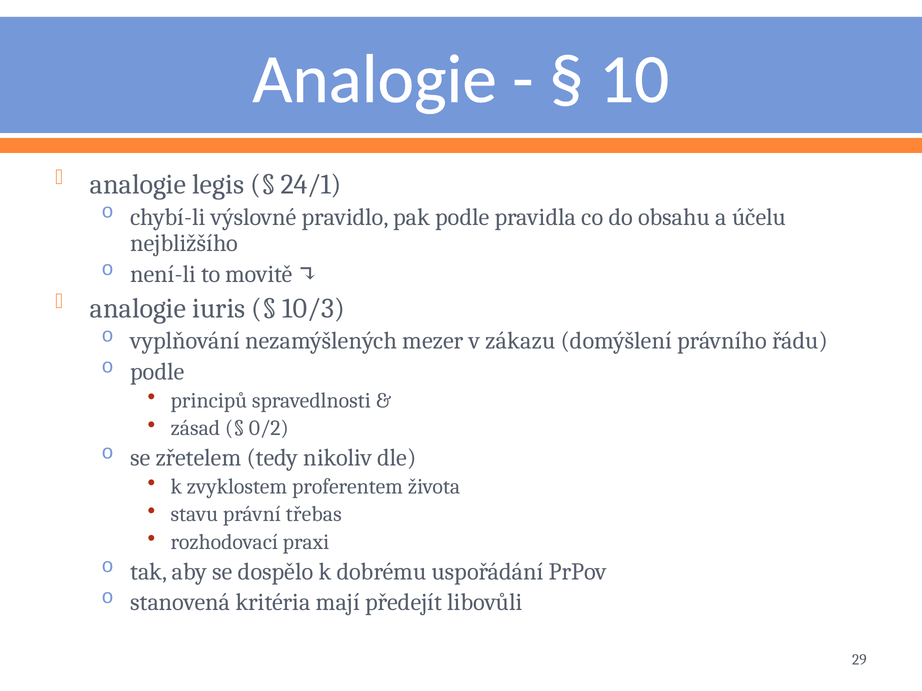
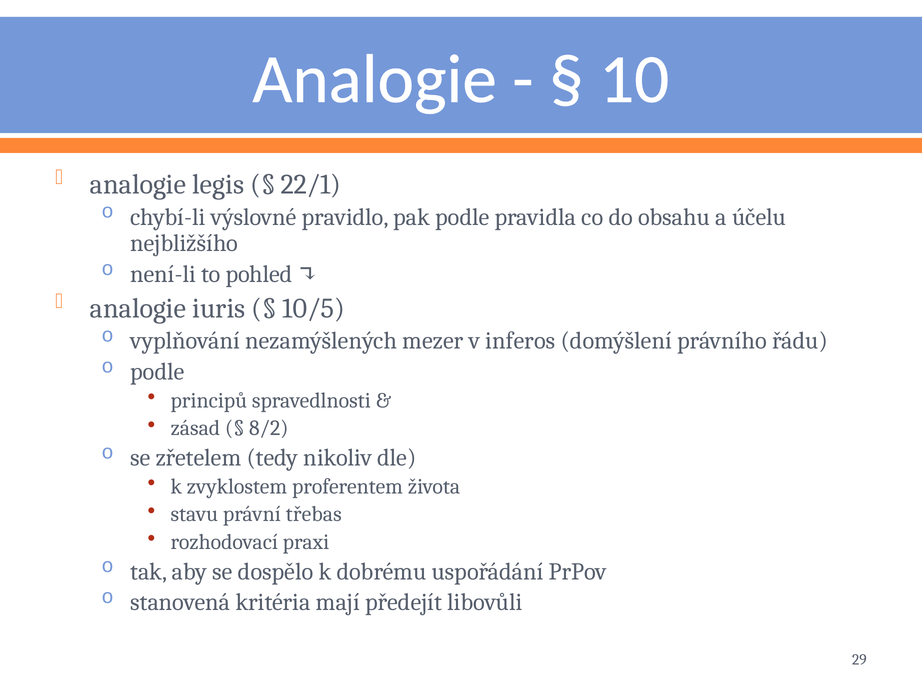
24/1: 24/1 -> 22/1 (311, 185)
movitě: movitě -> pohled (259, 274)
10/3: 10/3 -> 10/5 (314, 309)
zákazu: zákazu -> inferos (520, 341)
0/2: 0/2 -> 8/2 (269, 428)
